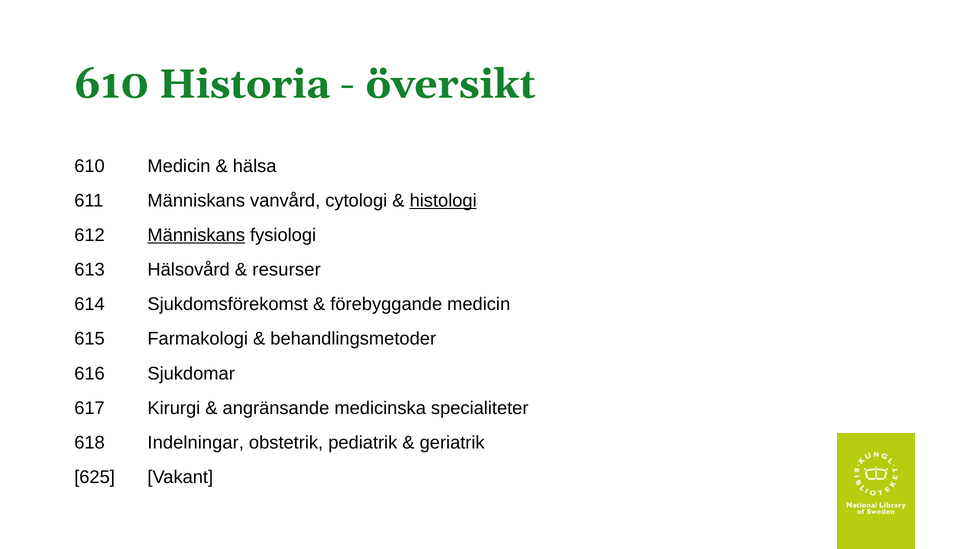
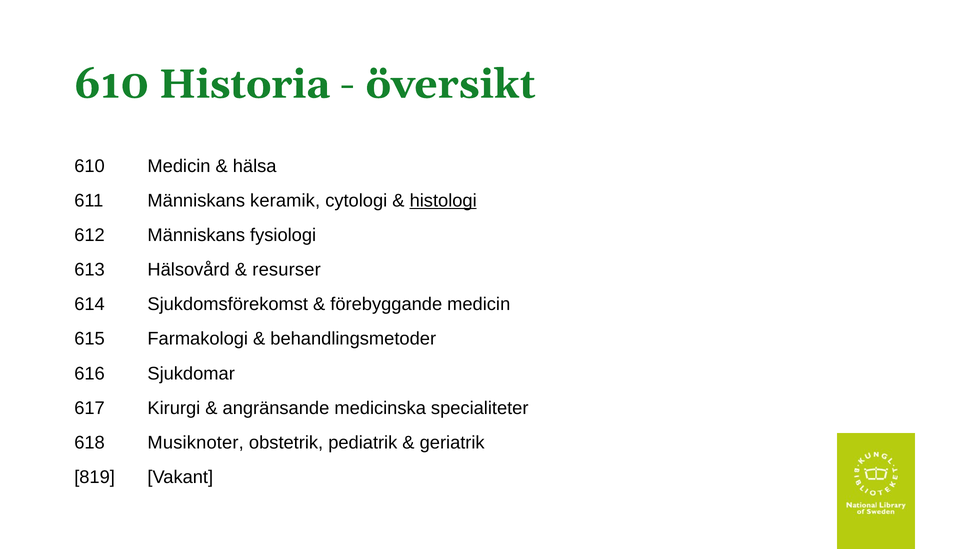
vanvård: vanvård -> keramik (285, 201)
Människans underline: present -> none (196, 235)
Indelningar: Indelningar -> Musiknoter (196, 443)
625: 625 -> 819 (95, 477)
